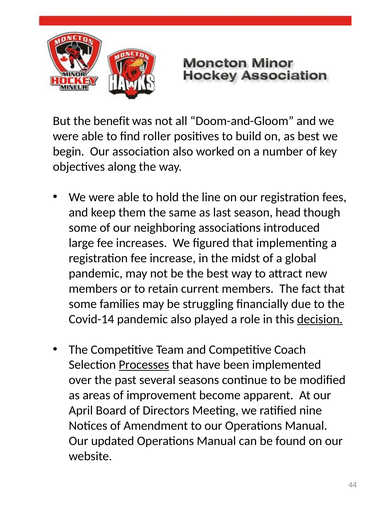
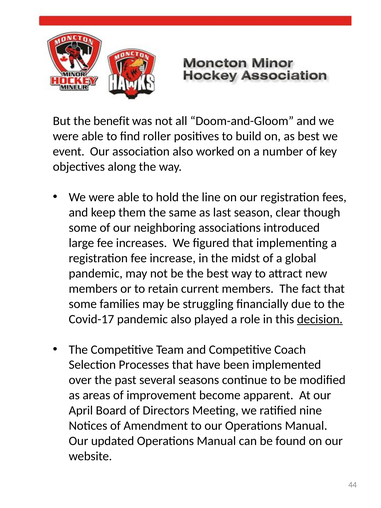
begin: begin -> event (69, 151)
head: head -> clear (288, 212)
Covid-14: Covid-14 -> Covid-17 (91, 319)
Processes underline: present -> none (144, 365)
